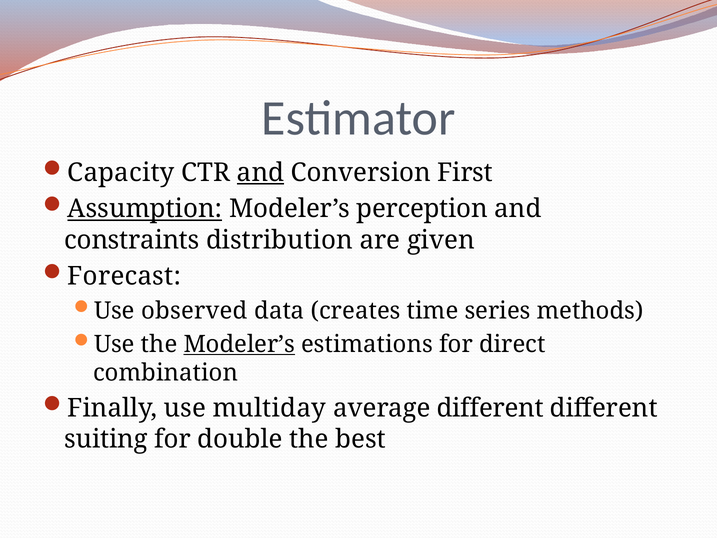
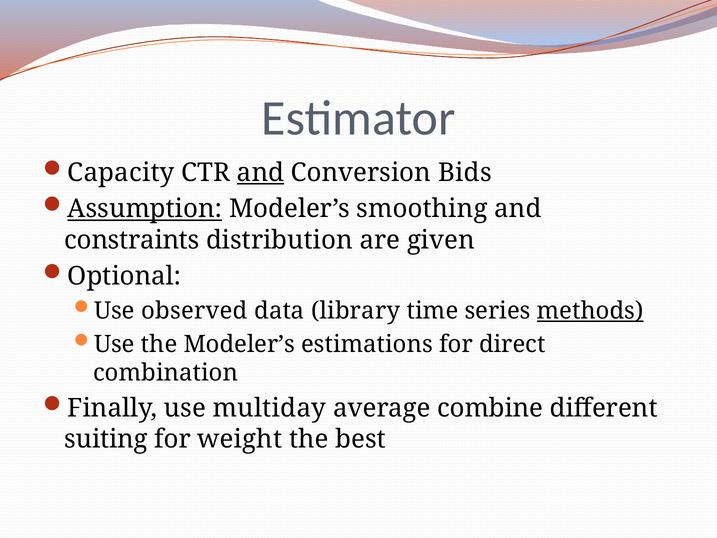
First: First -> Bids (465, 173)
perception: perception -> smoothing (422, 209)
Forecast: Forecast -> Optional (124, 276)
creates: creates -> library (356, 311)
methods underline: none -> present (590, 311)
Modeler’s underline: present -> none (239, 344)
average different: different -> combine (490, 408)
double: double -> weight (240, 439)
